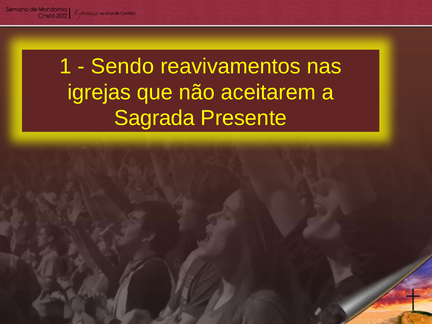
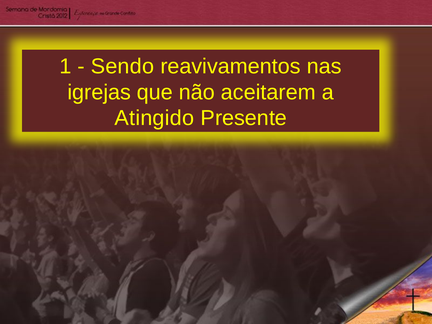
Sagrada: Sagrada -> Atingido (154, 118)
